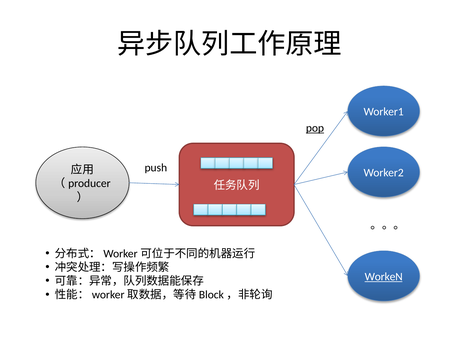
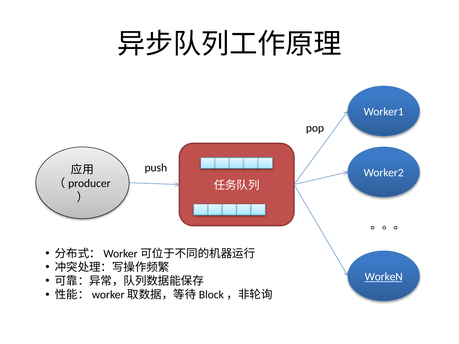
pop underline: present -> none (315, 128)
